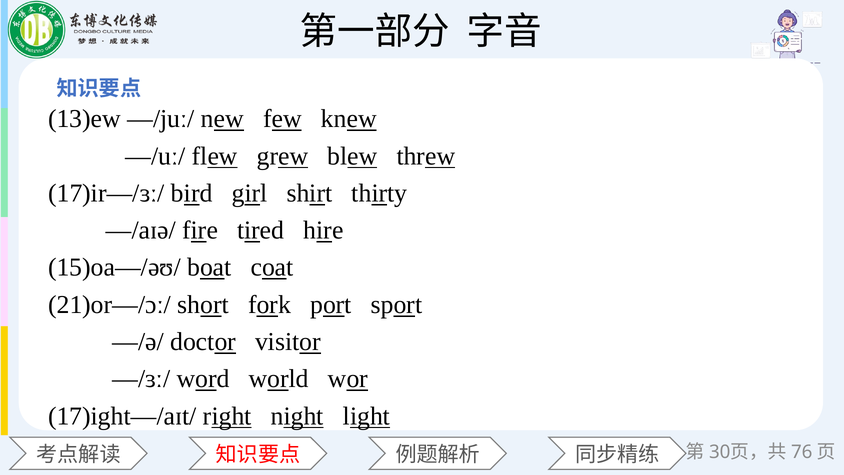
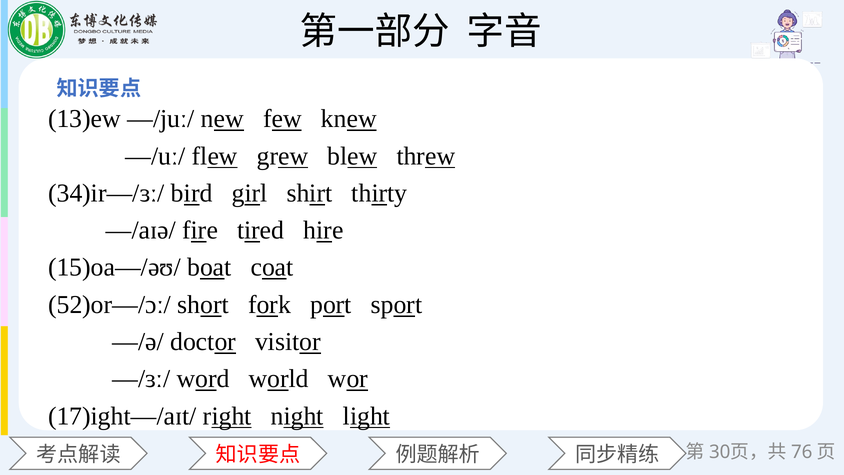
17)ir—/ɜː/: 17)ir—/ɜː/ -> 34)ir—/ɜː/ (106, 193)
21)or—/ɔː/: 21)or—/ɔː/ -> 52)or—/ɔː/ (109, 304)
